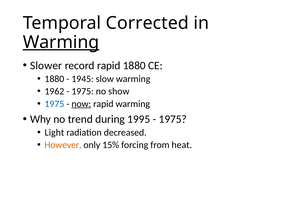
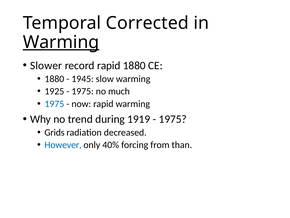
1962: 1962 -> 1925 (54, 91)
show: show -> much (119, 91)
now underline: present -> none (81, 104)
1995: 1995 -> 1919 (139, 119)
Light: Light -> Grids (54, 132)
However colour: orange -> blue (63, 145)
15%: 15% -> 40% (111, 145)
heat: heat -> than (182, 145)
